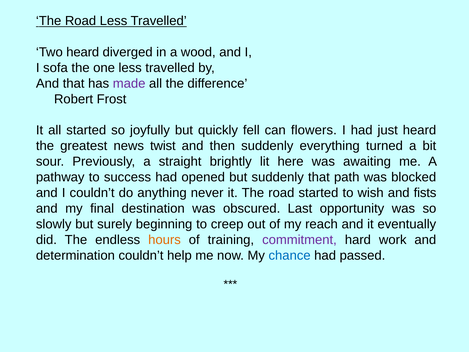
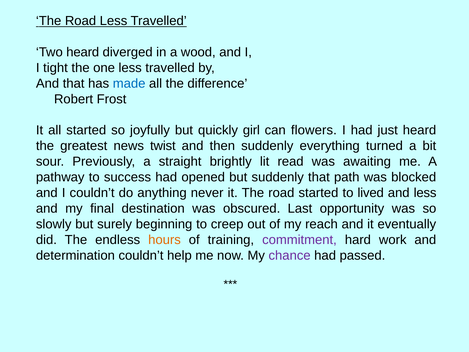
sofa: sofa -> tight (55, 68)
made colour: purple -> blue (129, 83)
fell: fell -> girl (251, 130)
here: here -> read (291, 162)
wish: wish -> lived (371, 193)
and fists: fists -> less (425, 193)
chance colour: blue -> purple (290, 255)
